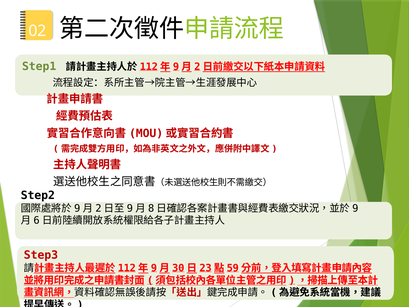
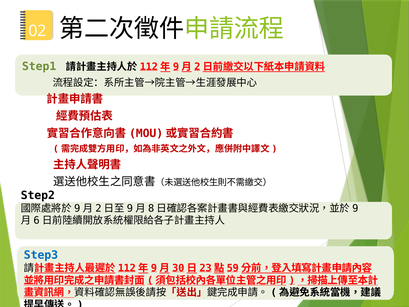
Step3 colour: red -> blue (41, 255)
